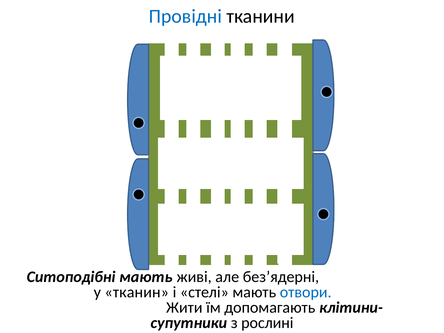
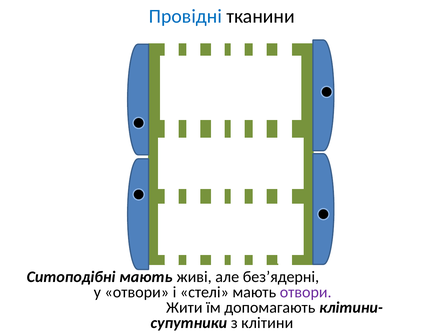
у тканин: тканин -> отвори (137, 292)
отвори colour: blue -> purple (306, 292)
рослині: рослині -> клітини (267, 323)
